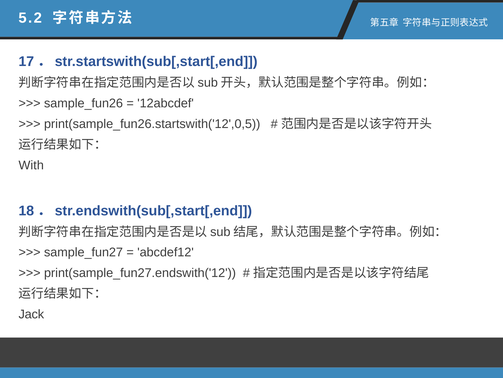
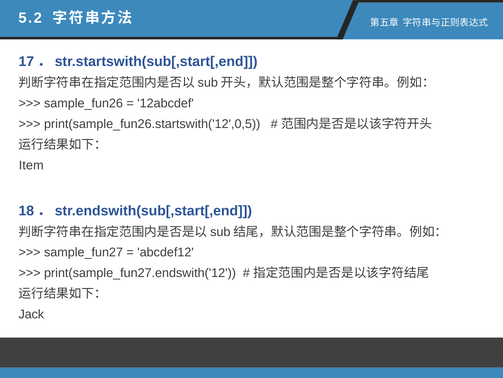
With: With -> Item (31, 165)
